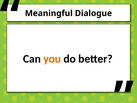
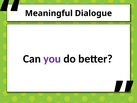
you colour: orange -> purple (52, 59)
